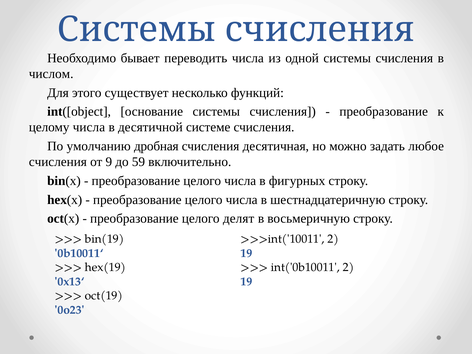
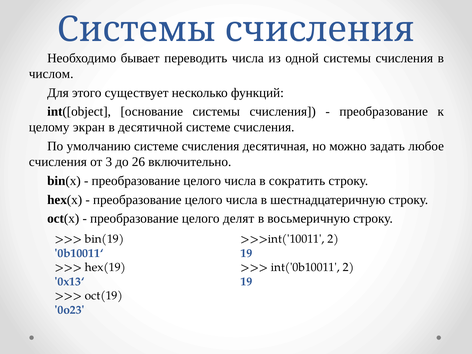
целому числа: числа -> экран (89, 127)
умолчанию дробная: дробная -> системе (156, 146)
9: 9 -> 3 (109, 162)
59: 59 -> 26 (138, 162)
фигурных: фигурных -> сократить (297, 181)
